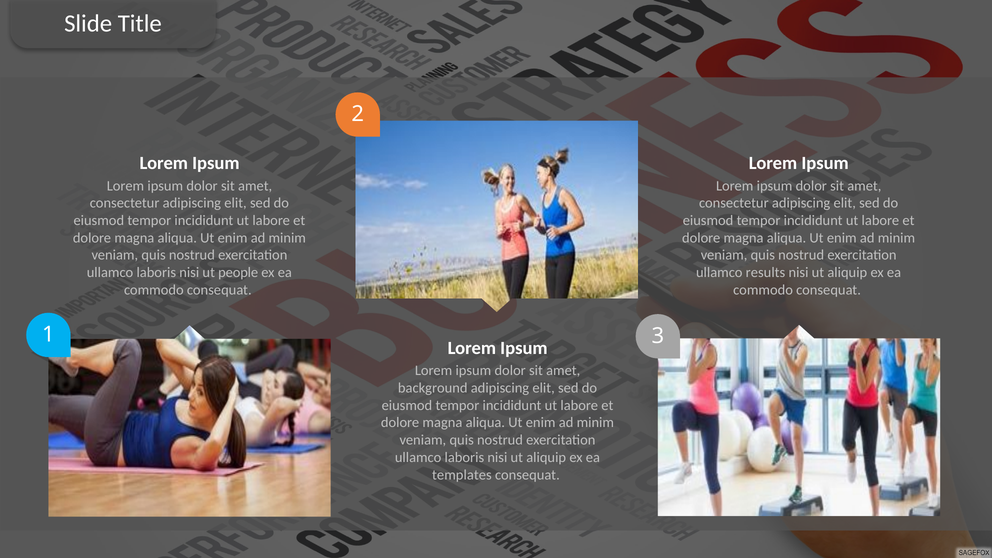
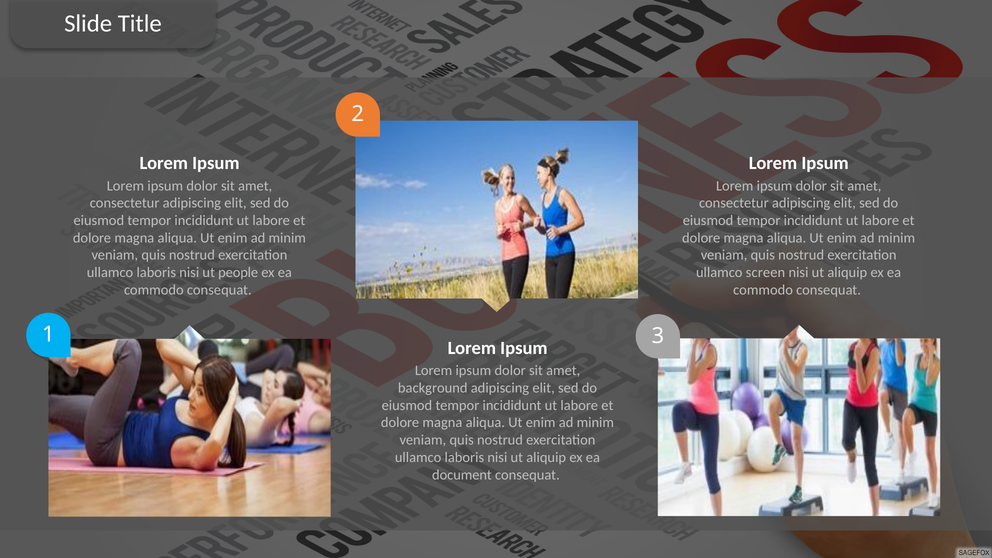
results: results -> screen (765, 273)
templates: templates -> document (462, 475)
